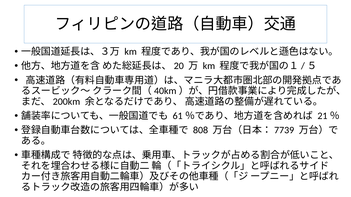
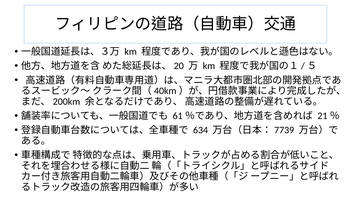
808: 808 -> 634 (201, 130)
